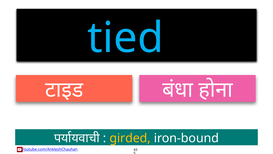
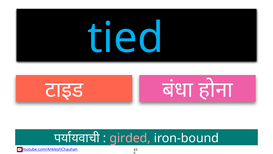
girded colour: yellow -> pink (130, 138)
